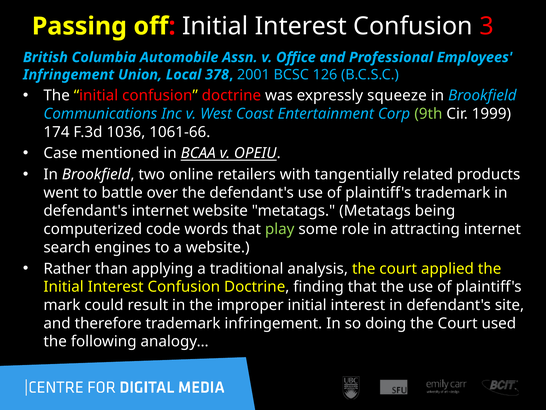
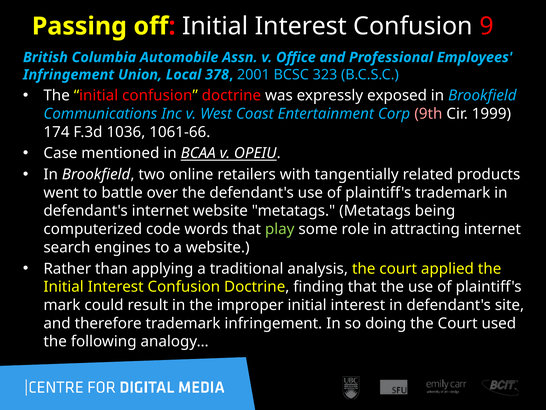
3: 3 -> 9 (487, 26)
126: 126 -> 323 (325, 75)
squeeze: squeeze -> exposed (397, 95)
9th colour: light green -> pink (428, 114)
